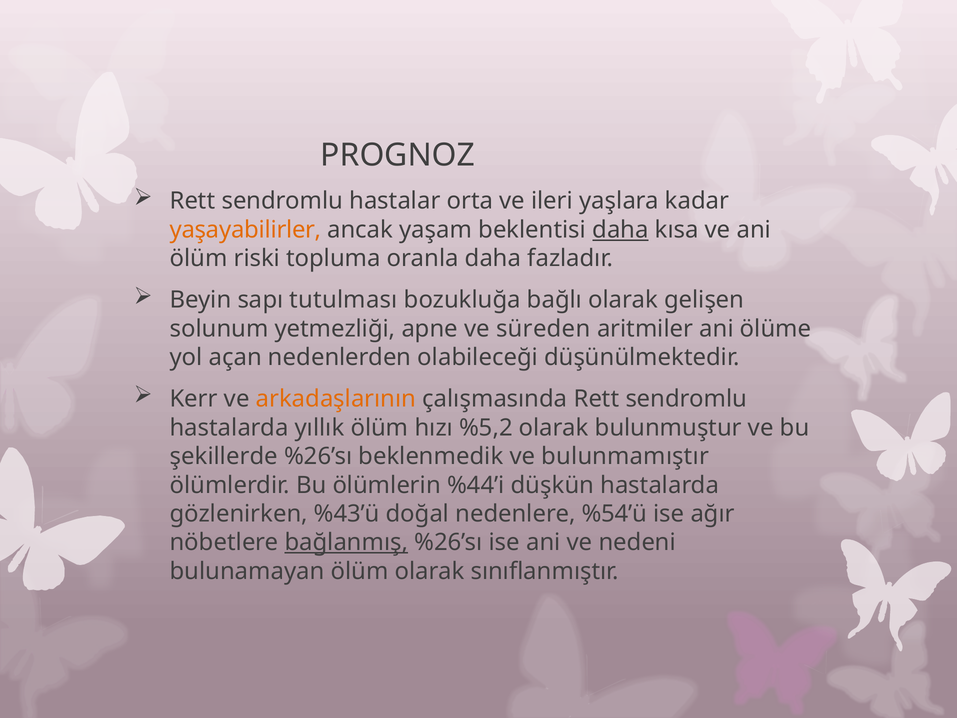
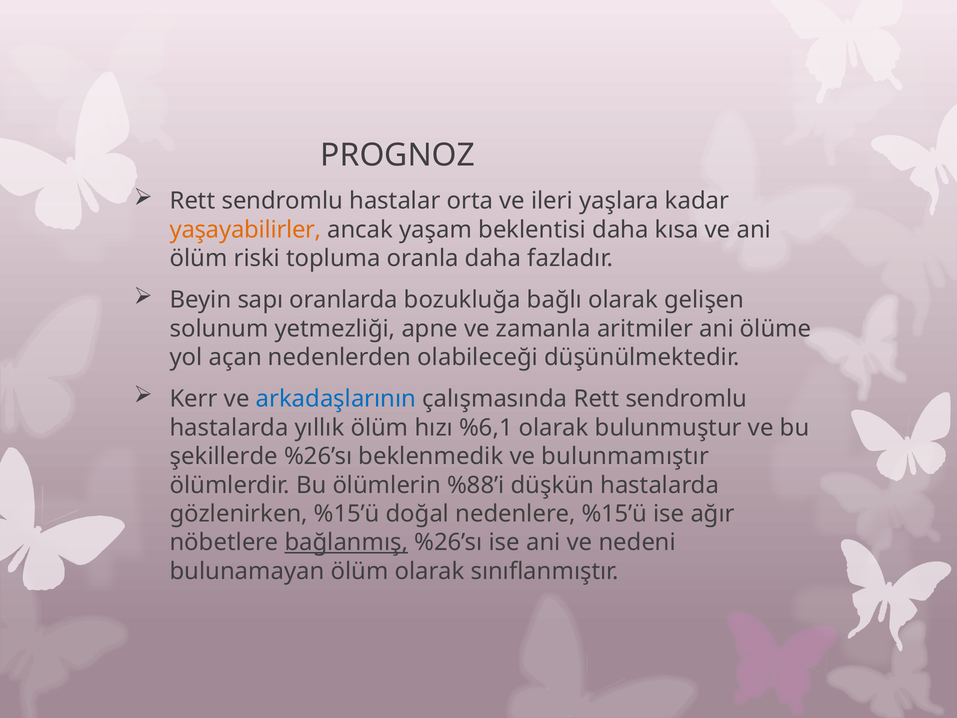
daha underline: present -> none (620, 230)
tutulması: tutulması -> oranlarda (344, 300)
süreden: süreden -> zamanla (543, 329)
arkadaşlarının colour: orange -> blue (336, 399)
%5,2: %5,2 -> %6,1 (486, 428)
%44’i: %44’i -> %88’i (476, 485)
gözlenirken %43’ü: %43’ü -> %15’ü (347, 514)
nedenlere %54’ü: %54’ü -> %15’ü (614, 514)
